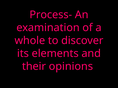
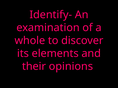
Process-: Process- -> Identify- (51, 15)
